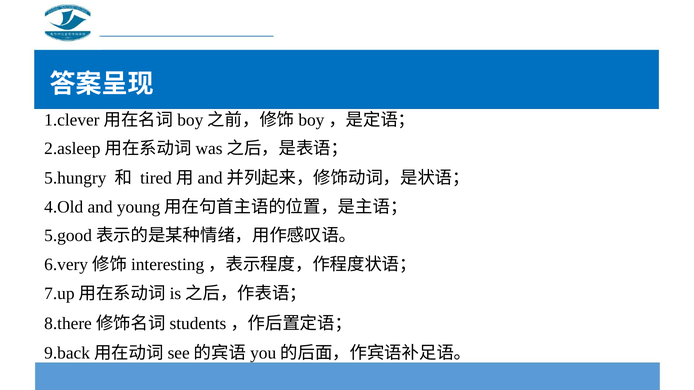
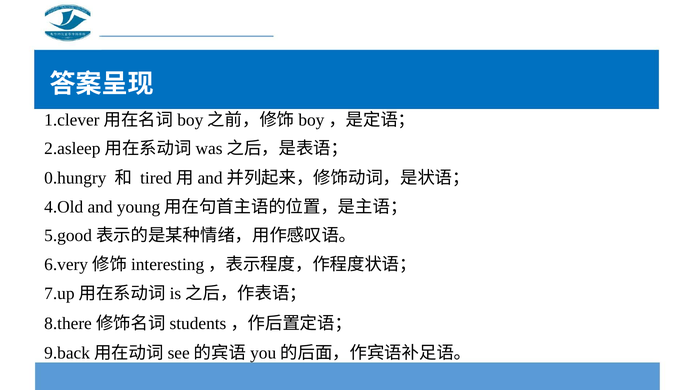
5.hungry: 5.hungry -> 0.hungry (75, 178)
